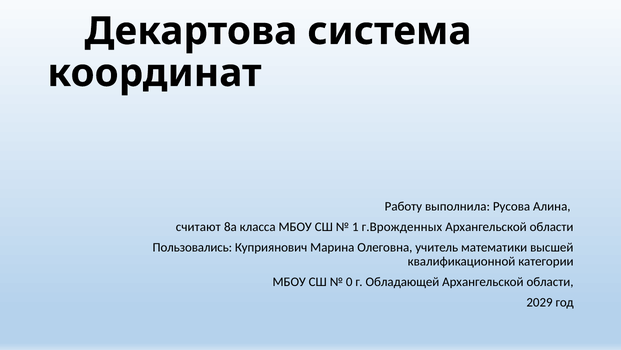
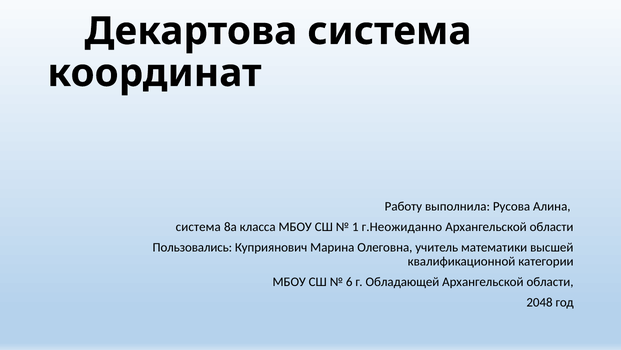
считают: считают -> система (198, 226)
г.Врожденных: г.Врожденных -> г.Неожиданно (402, 226)
0: 0 -> 6 (349, 281)
2029: 2029 -> 2048 (540, 302)
